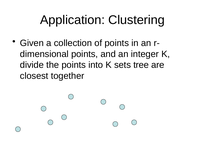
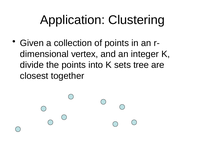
points: points -> vertex (85, 54)
